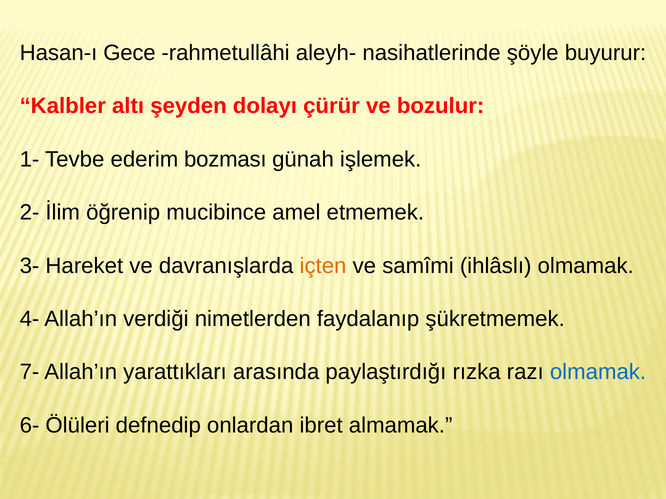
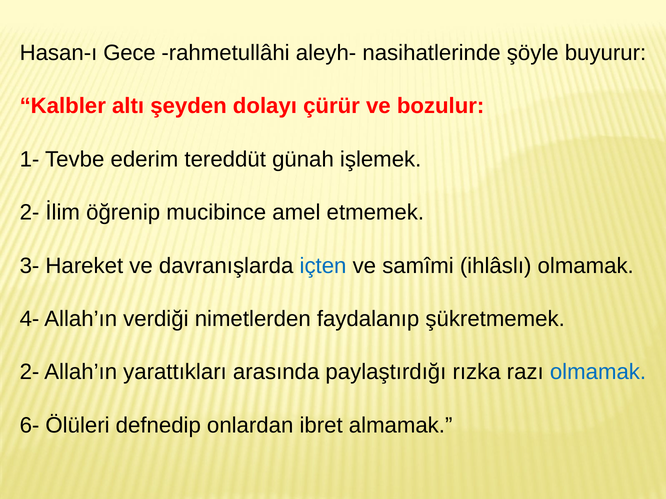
bozması: bozması -> tereddüt (225, 159)
içten colour: orange -> blue (323, 266)
7-: 7- -> 2- (30, 373)
